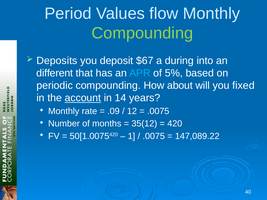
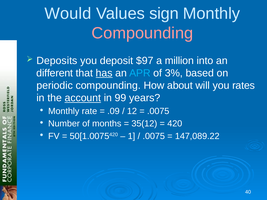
Period: Period -> Would (68, 14)
flow: flow -> sign (164, 14)
Compounding colour: light green -> pink (142, 33)
$67: $67 -> $97 (145, 61)
during: during -> million (179, 61)
has underline: none -> present (104, 73)
5%: 5% -> 3% (174, 73)
fixed: fixed -> rates (244, 86)
14: 14 -> 99 (121, 98)
